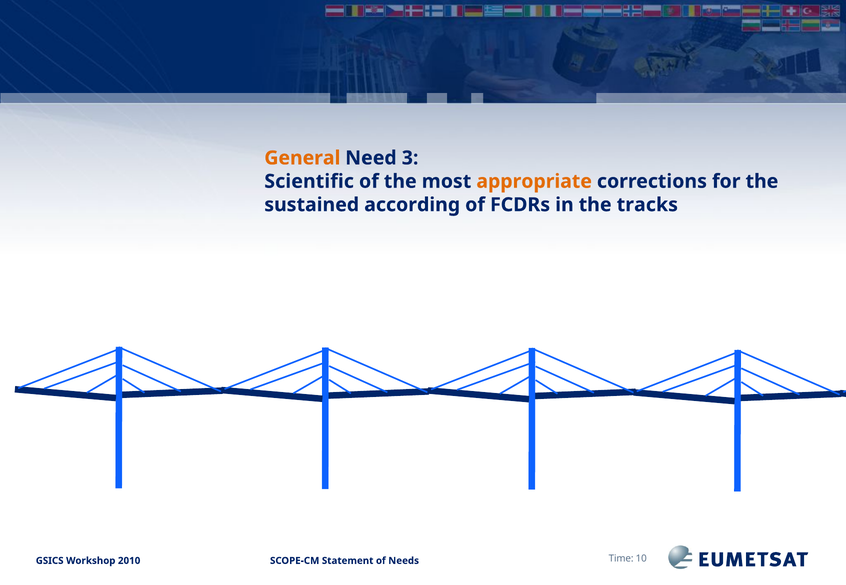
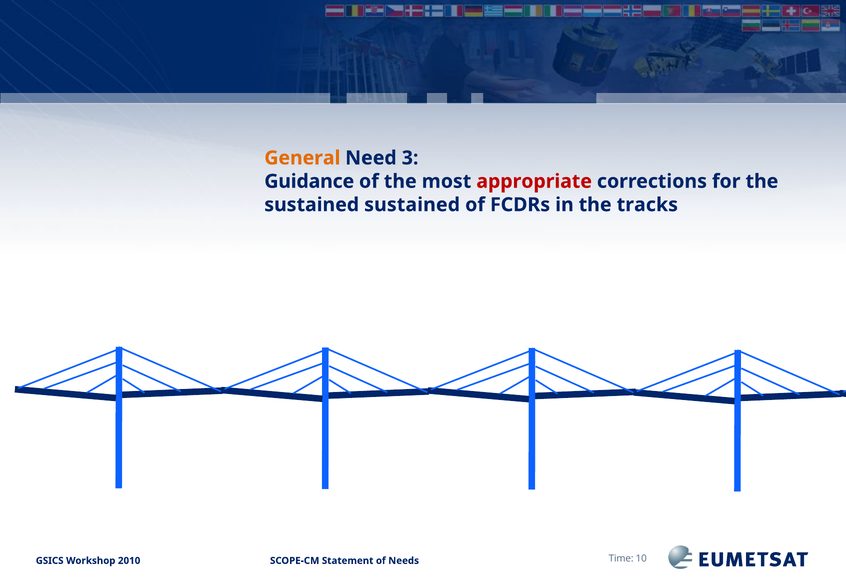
Scientific: Scientific -> Guidance (309, 182)
appropriate colour: orange -> red (534, 182)
sustained according: according -> sustained (412, 205)
